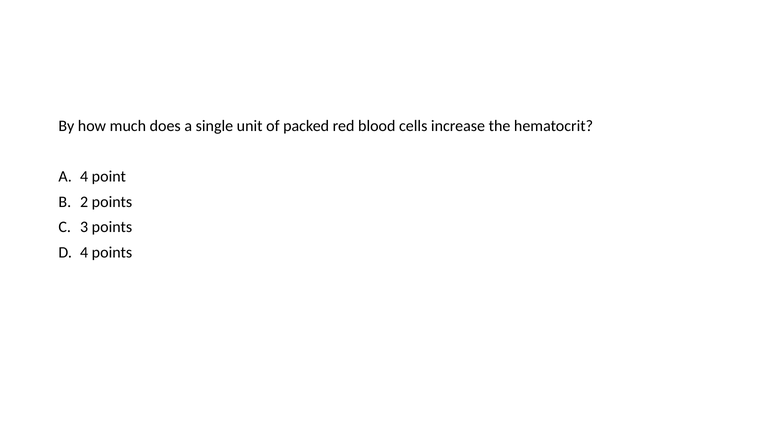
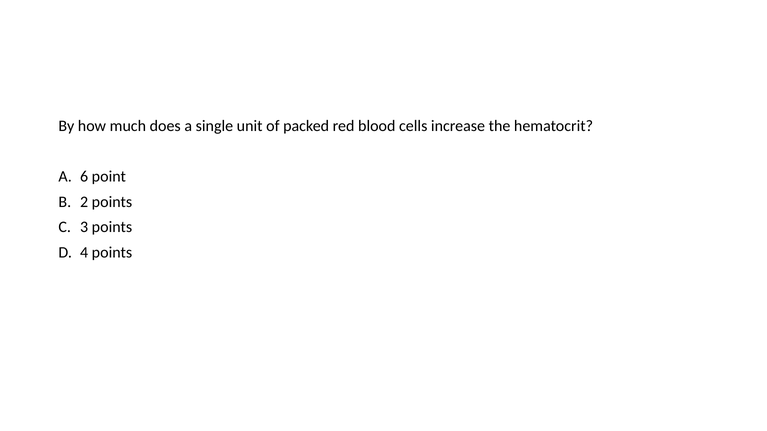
A 4: 4 -> 6 (84, 177)
